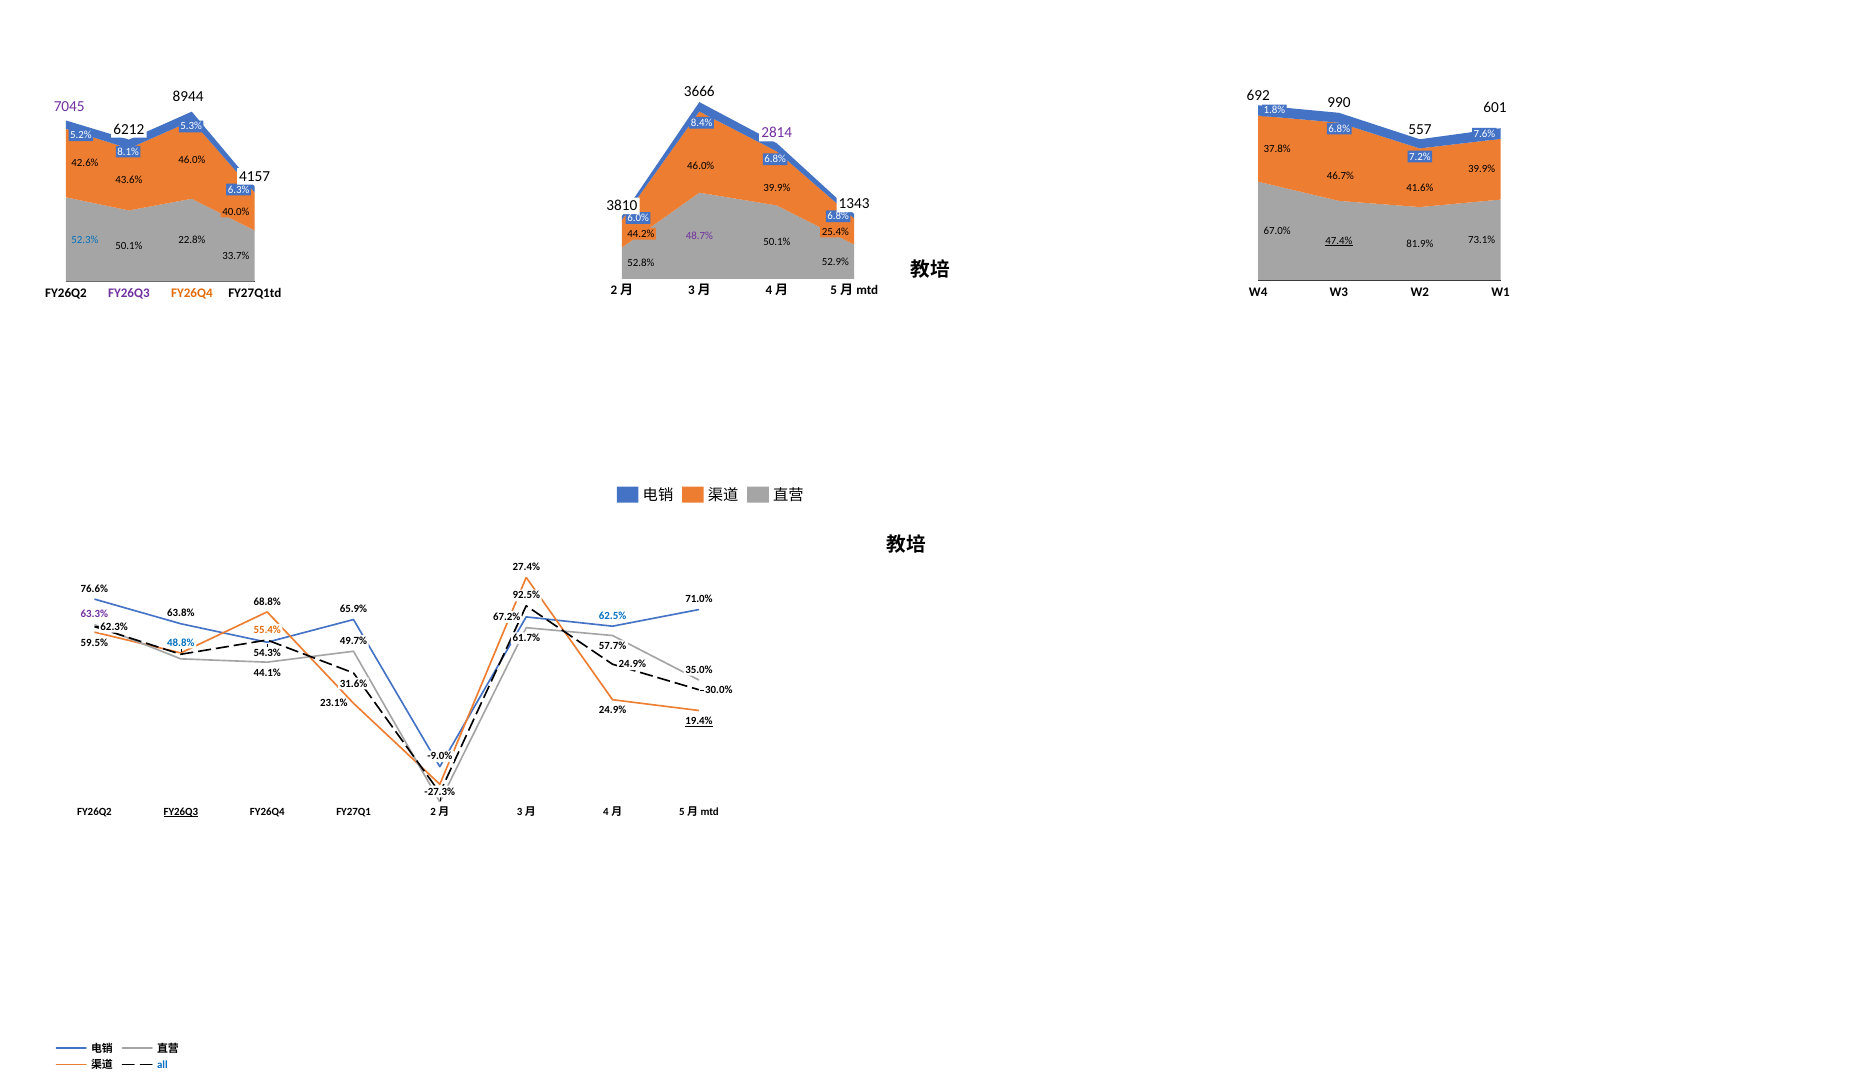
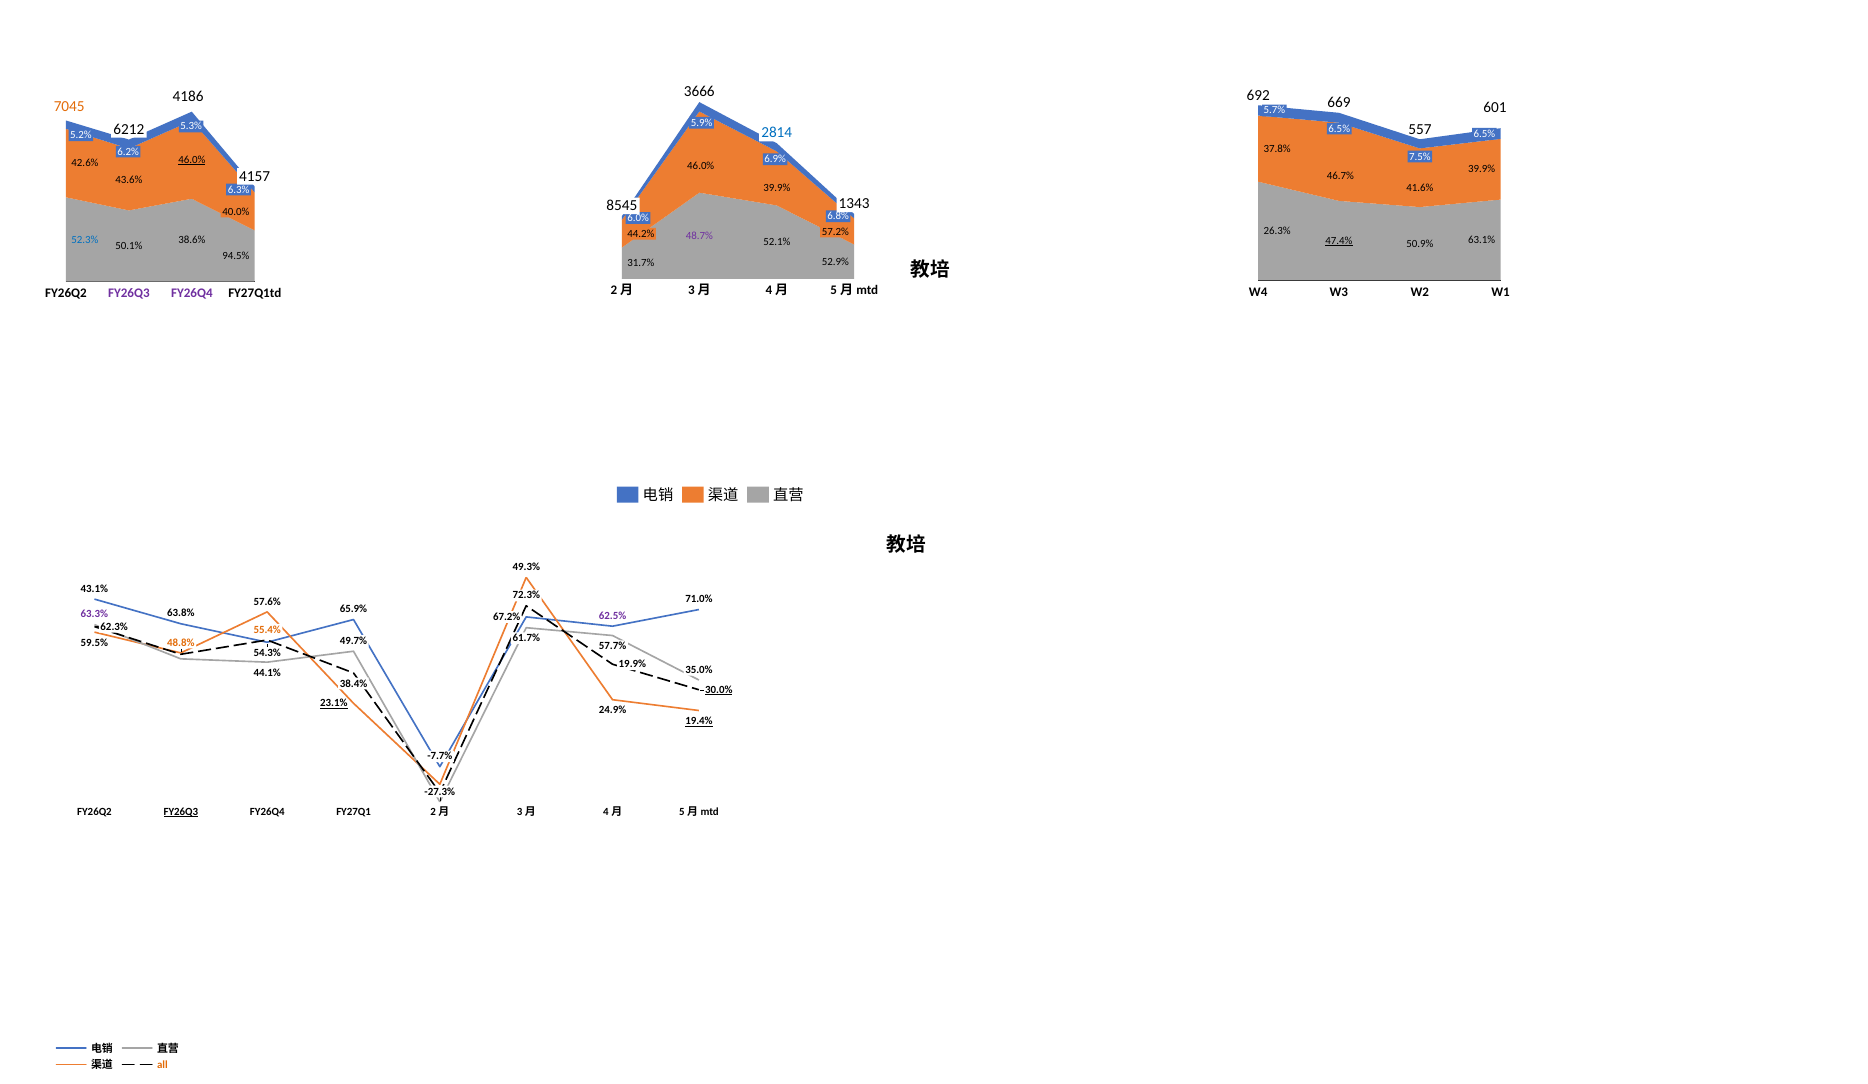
990: 990 -> 669 (1339, 103)
8944: 8944 -> 4186 (188, 96)
7045 colour: purple -> orange (69, 106)
1.8%: 1.8% -> 5.7% (1274, 110)
8.4%: 8.4% -> 5.9% (702, 123)
6.8%: 6.8% -> 6.5% (1339, 129)
2814 colour: purple -> blue (777, 133)
7.6%: 7.6% -> 6.5% (1484, 134)
8.1%: 8.1% -> 6.2% (128, 152)
7.2%: 7.2% -> 7.5% (1420, 157)
6.8%: 6.8% -> 6.9% (775, 159)
46.0% underline: none -> present (192, 160)
3810: 3810 -> 8545 (622, 206)
67.0%: 67.0% -> 26.3% (1277, 231)
25.4%: 25.4% -> 57.2% (835, 231)
73.1%: 73.1% -> 63.1% (1482, 240)
22.8%: 22.8% -> 38.6% (192, 240)
50.1%: 50.1% -> 52.1% (777, 242)
81.9%: 81.9% -> 50.9% (1420, 244)
33.7%: 33.7% -> 94.5% (236, 256)
52.8%: 52.8% -> 31.7% (641, 263)
FY26Q4 colour: orange -> purple (192, 293)
27.4%: 27.4% -> 49.3% (526, 567)
76.6%: 76.6% -> 43.1% (94, 589)
92.5%: 92.5% -> 72.3% (526, 595)
68.8%: 68.8% -> 57.6% (267, 601)
62.5% colour: blue -> purple (613, 616)
48.8% colour: blue -> orange (181, 642)
24.9%: 24.9% -> 19.9% (632, 664)
31.6%: 31.6% -> 38.4% (354, 684)
30.0% underline: none -> present (719, 690)
23.1% underline: none -> present (334, 703)
-9.0%: -9.0% -> -7.7% (440, 756)
all colour: blue -> orange (162, 1065)
